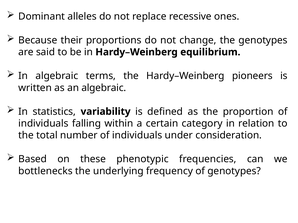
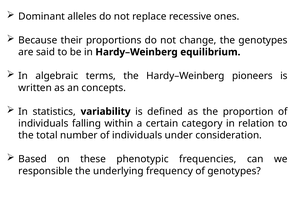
an algebraic: algebraic -> concepts (104, 88)
bottlenecks: bottlenecks -> responsible (46, 171)
